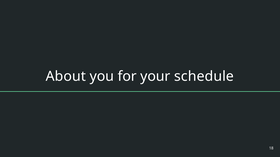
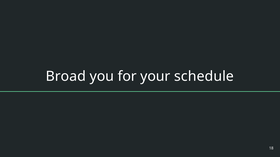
About: About -> Broad (66, 77)
